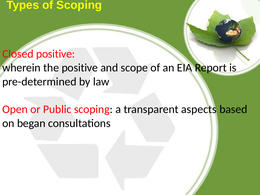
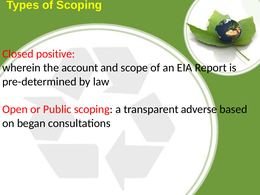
the positive: positive -> account (80, 68)
aspects: aspects -> adverse (199, 109)
